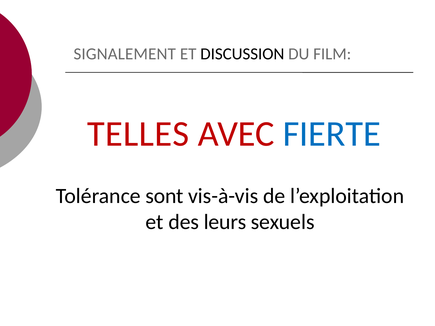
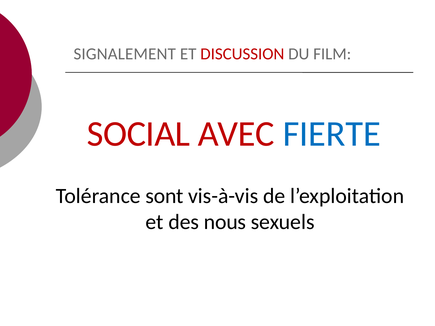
DISCUSSION colour: black -> red (242, 54)
TELLES: TELLES -> SOCIAL (138, 134)
leurs: leurs -> nous (225, 222)
